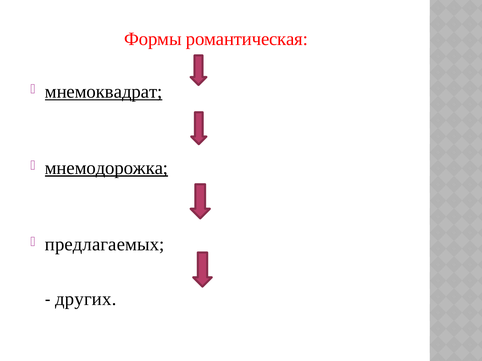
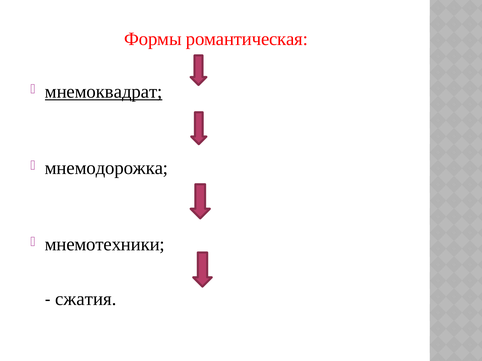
мнемодорожка underline: present -> none (107, 168)
предлагаемых: предлагаемых -> мнемотехники (105, 245)
других: других -> сжатия (86, 299)
